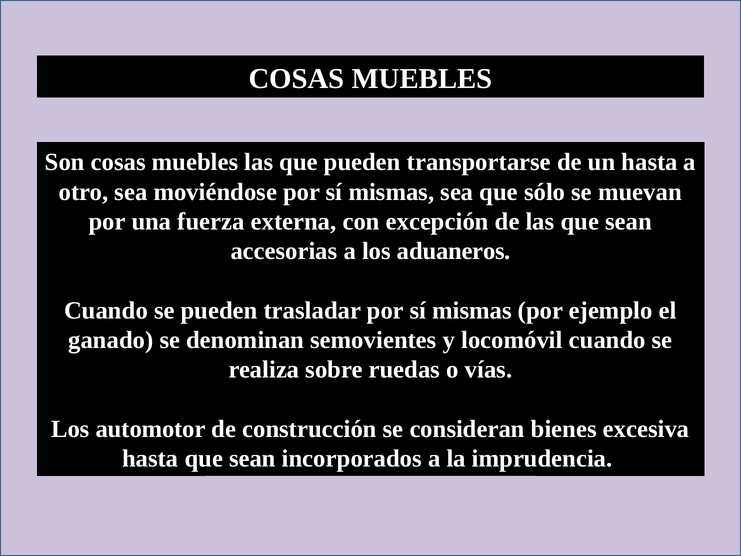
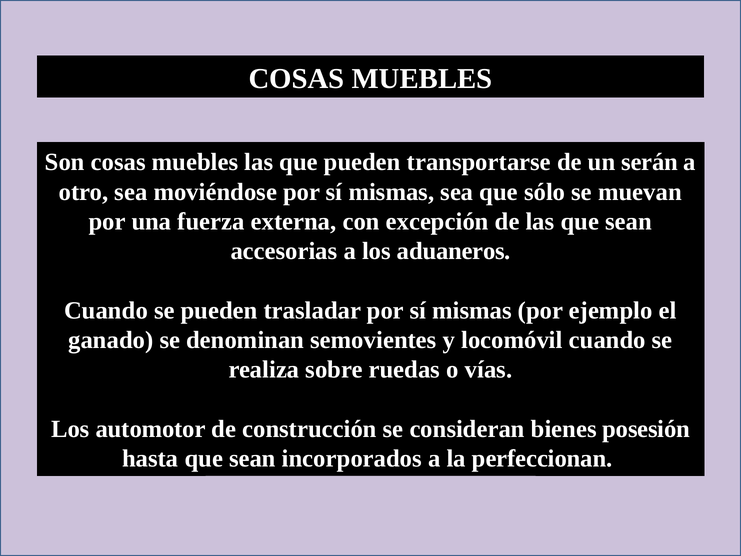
un hasta: hasta -> serán (650, 162)
excesiva: excesiva -> posesión (646, 429)
imprudencia: imprudencia -> perfeccionan (542, 459)
